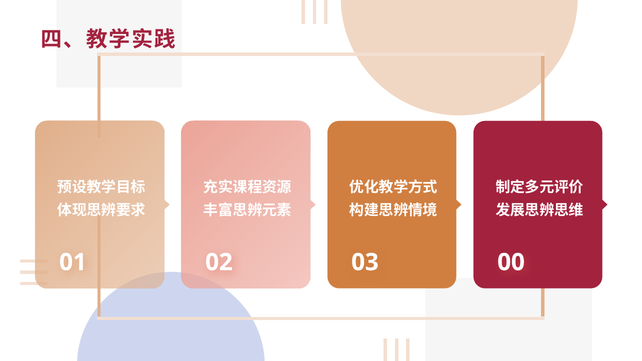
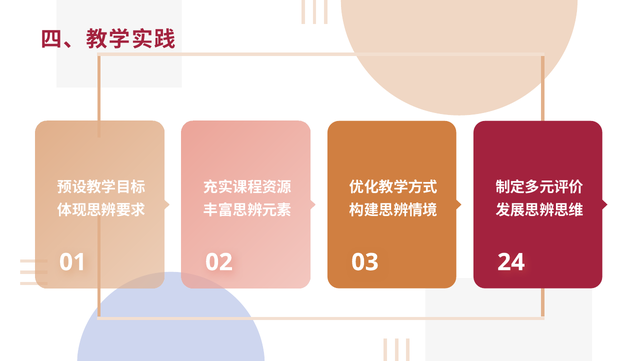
00: 00 -> 24 (511, 262)
